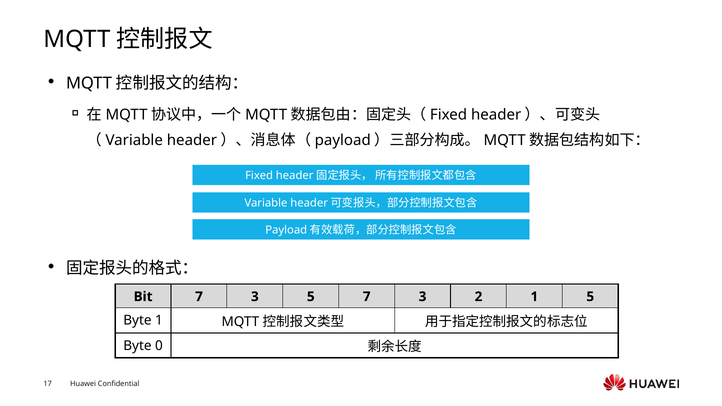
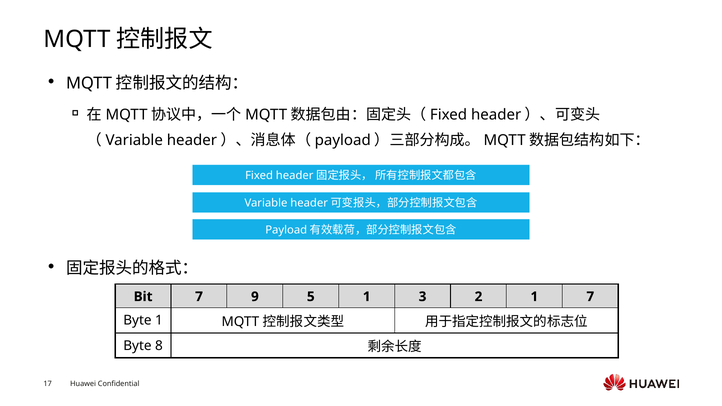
Bit 7 3: 3 -> 9 (255, 297)
5 7: 7 -> 1 (367, 297)
1 5: 5 -> 7 (590, 297)
0: 0 -> 8 (159, 346)
